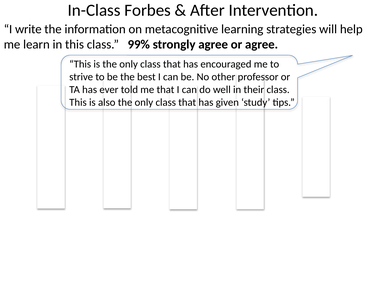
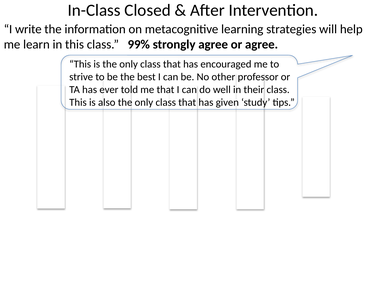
Forbes: Forbes -> Closed (148, 10)
